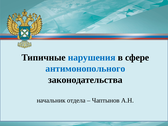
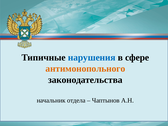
антимонопольного colour: blue -> orange (85, 69)
